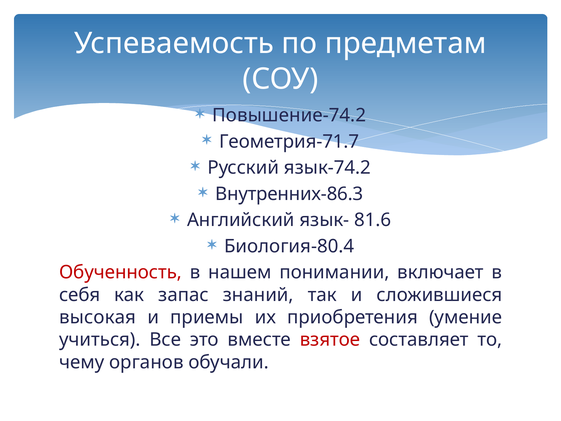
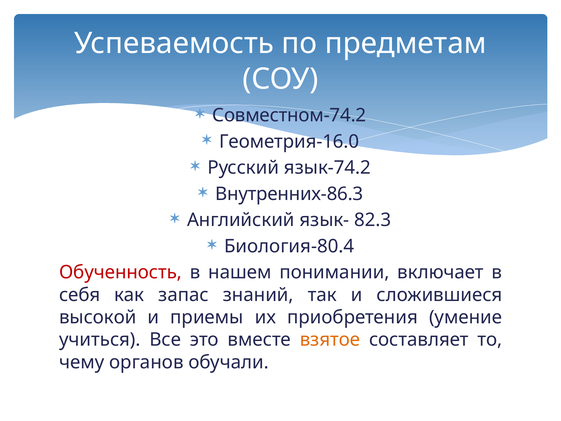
Повышение-74.2: Повышение-74.2 -> Совместном-74.2 (289, 115)
Геометрия-71.7: Геометрия-71.7 -> Геометрия-16.0 (289, 141)
81.6: 81.6 -> 82.3 (373, 220)
высокая: высокая -> высокой (98, 317)
взятое colour: red -> orange (330, 340)
